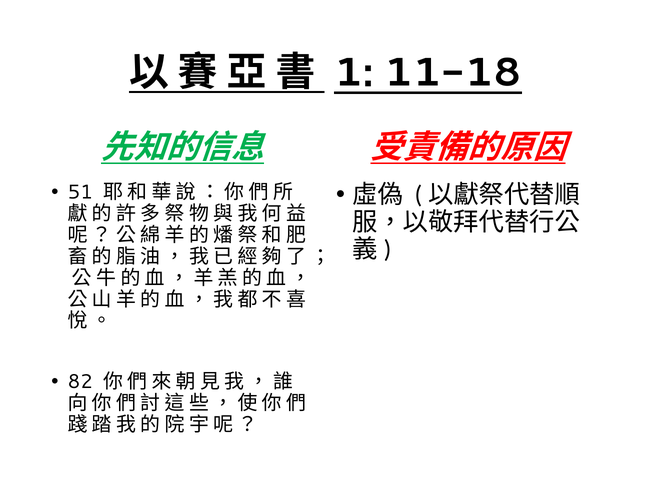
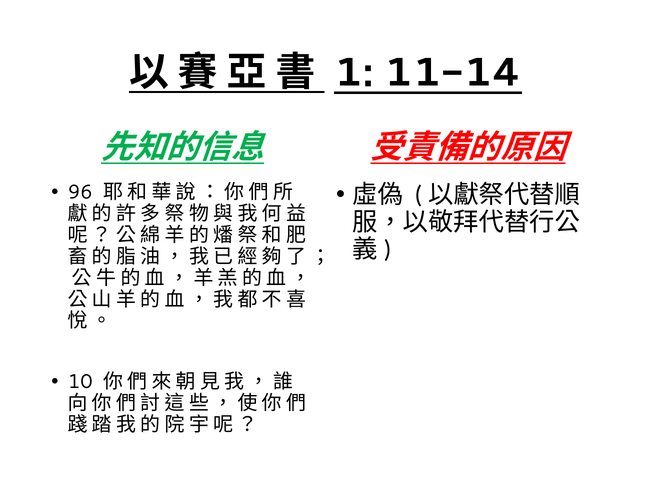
11-18: 11-18 -> 11-14 (453, 73)
51: 51 -> 96 (80, 192)
82: 82 -> 10 (80, 382)
